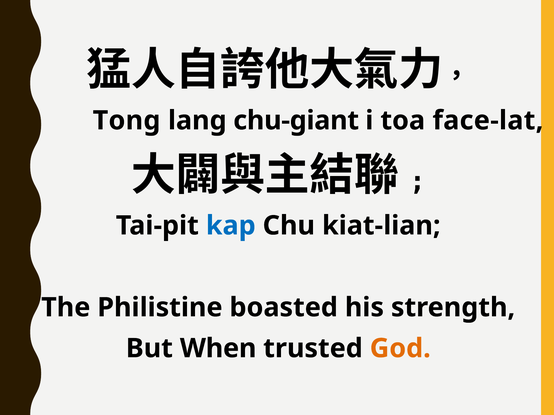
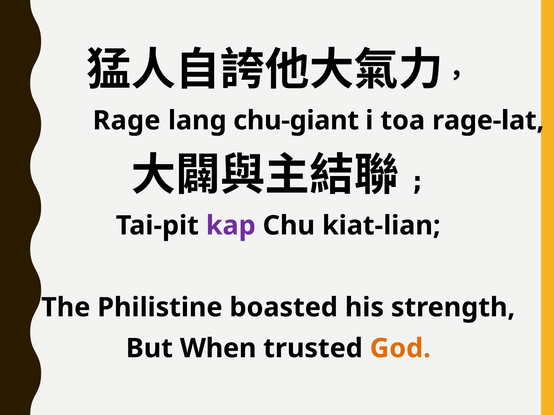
Tong: Tong -> Rage (127, 121)
face-lat: face-lat -> rage-lat (488, 121)
kap colour: blue -> purple (231, 226)
